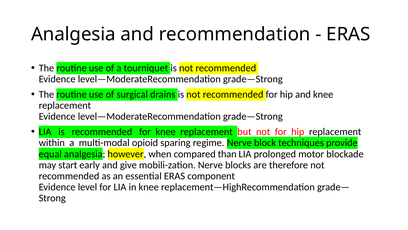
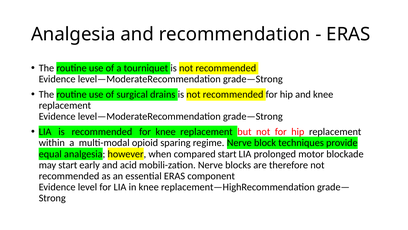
compared than: than -> start (227, 154)
give: give -> acid (128, 165)
